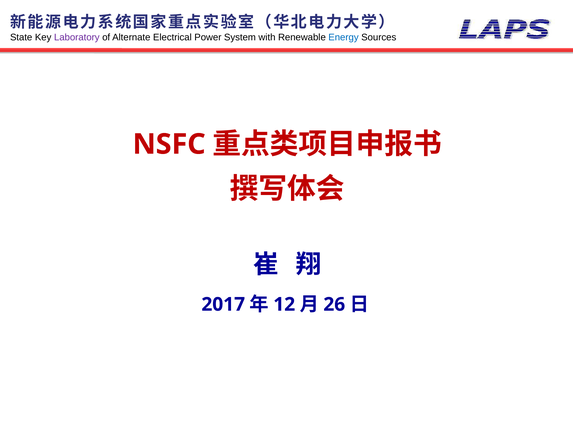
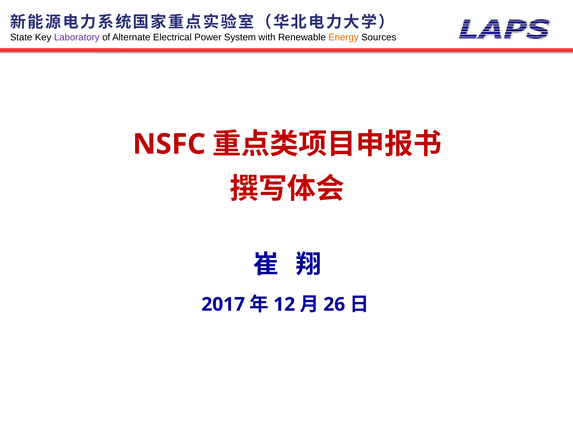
Energy colour: blue -> orange (344, 37)
